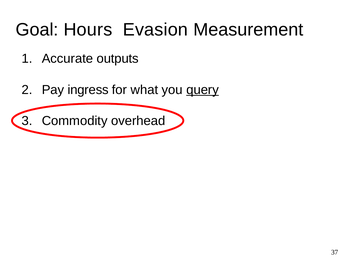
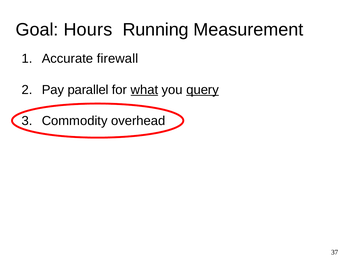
Evasion: Evasion -> Running (156, 30)
outputs: outputs -> firewall (118, 59)
ingress: ingress -> parallel (88, 90)
what underline: none -> present (144, 90)
